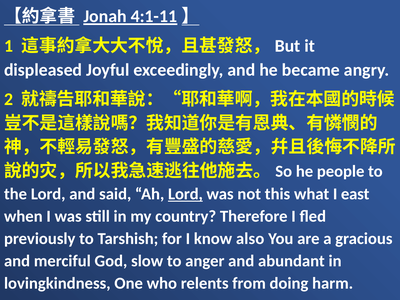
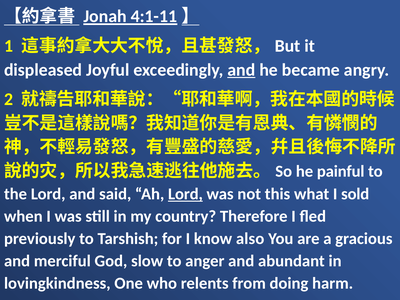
and underline: none -> present (241, 70)
people: people -> painful (341, 171)
east: east -> sold (355, 194)
